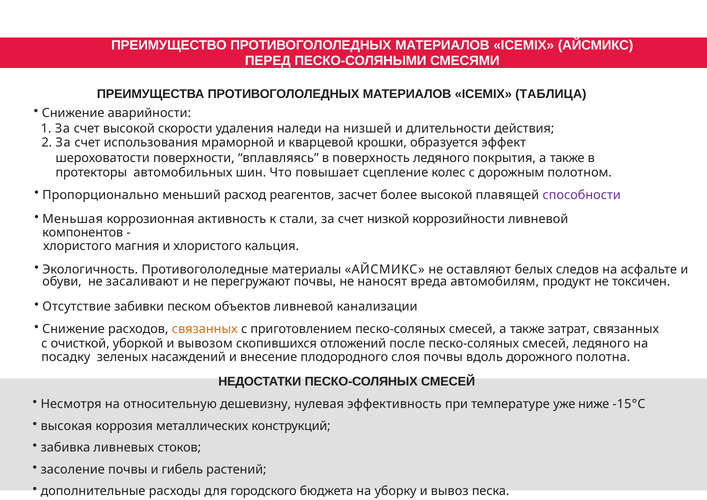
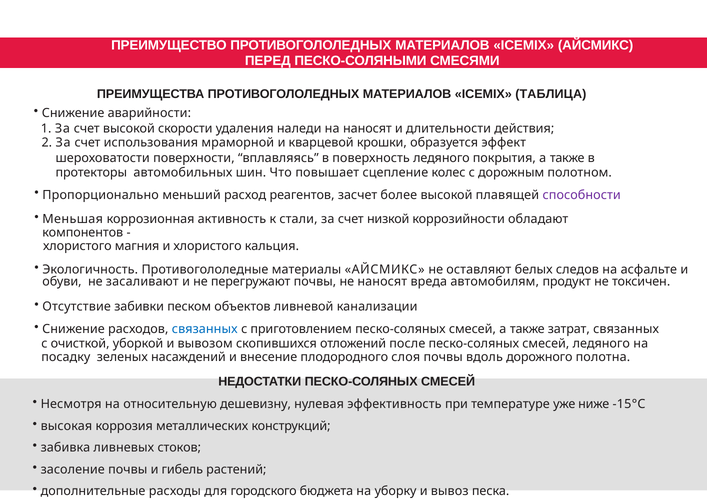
на низшей: низшей -> наносят (367, 128)
коррозийности ливневой: ливневой -> обладают (538, 219)
связанных colour: orange -> blue (205, 329)
